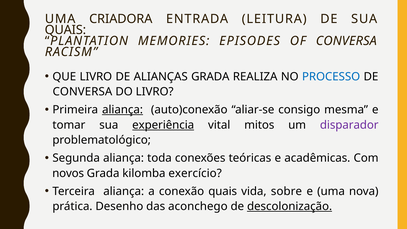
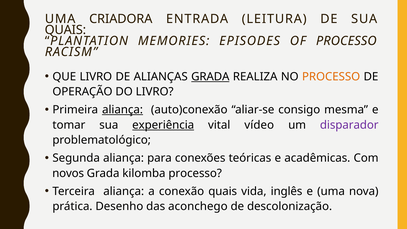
OF CONVERSA: CONVERSA -> PROCESSO (346, 41)
GRADA underline: none -> present (210, 77)
PROCESSO colour: blue -> orange (331, 77)
CONVERSA: CONVERSA -> OPERAÇÃO (82, 92)
mitos: mitos -> vídeo (259, 125)
toda: toda -> para (159, 158)
kilomba exercício: exercício -> processo (195, 173)
sobre: sobre -> inglês (287, 191)
descolonização underline: present -> none (290, 206)
